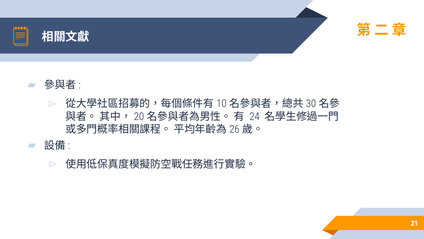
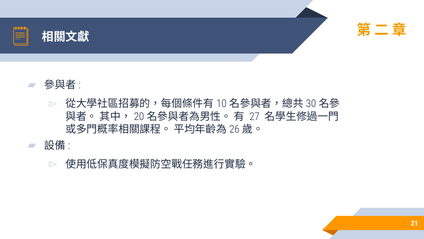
24: 24 -> 27 (255, 116)
